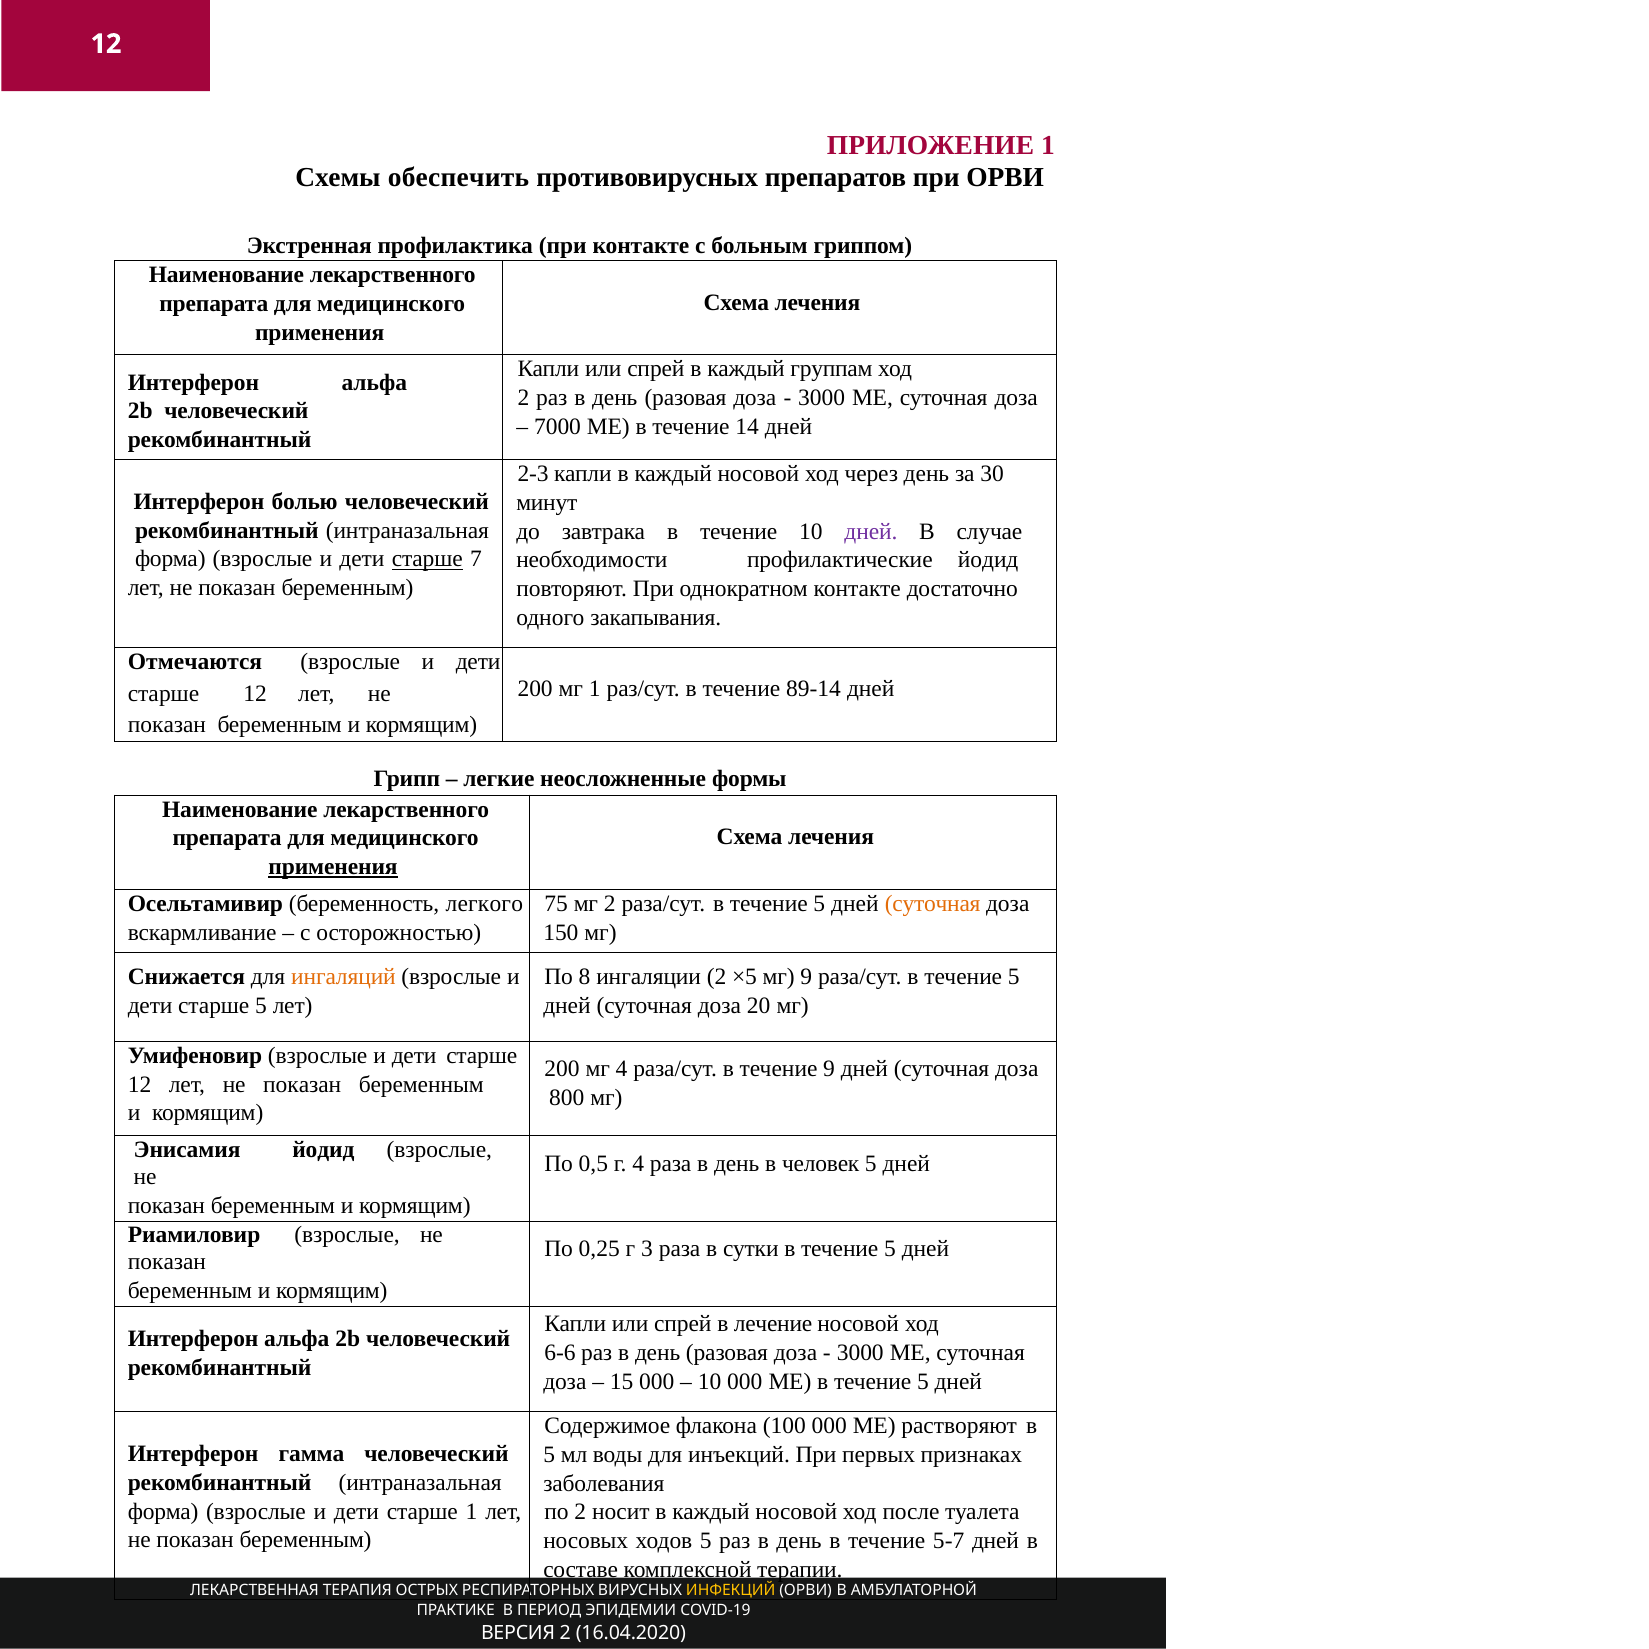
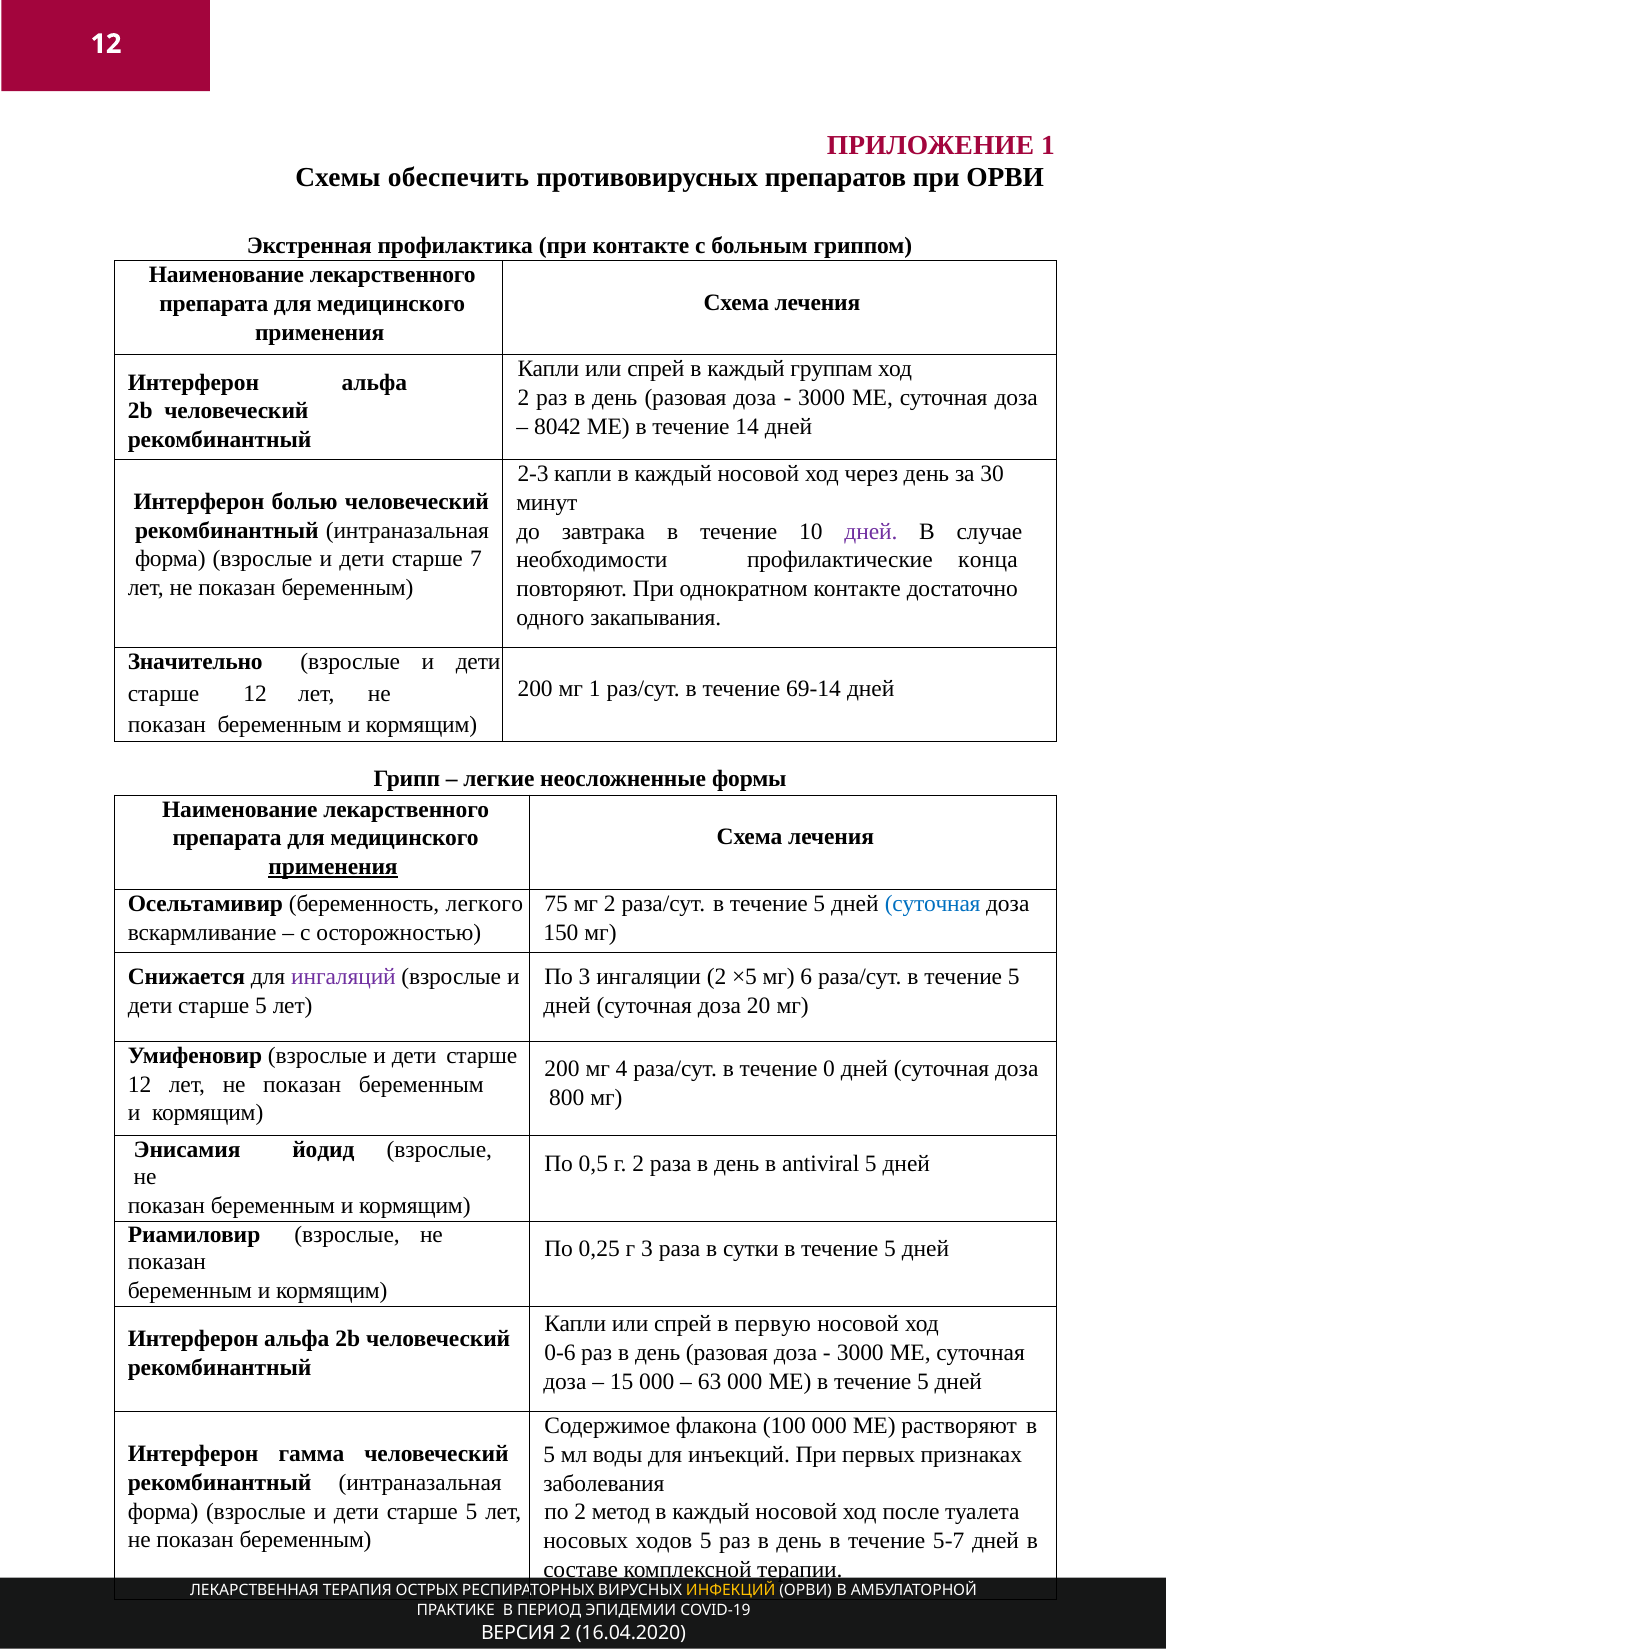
7000: 7000 -> 8042 (558, 427)
старше underline: present -> none (427, 559)
профилактические йодид: йодид -> конца (988, 560)
Отмечаются: Отмечаются -> Значительно (195, 661)
89-14: 89-14 -> 69-14 (813, 689)
суточная colour: orange -> blue (933, 904)
ингаляций colour: orange -> purple (343, 977)
По 8: 8 -> 3 (585, 977)
мг 9: 9 -> 6 (806, 977)
течение 9: 9 -> 0 (829, 1069)
г 4: 4 -> 2 (638, 1163)
человек: человек -> antiviral (821, 1163)
лечение: лечение -> первую (773, 1324)
6-6: 6-6 -> 0-6 (560, 1353)
10: 10 -> 63 (710, 1381)
1: 1 -> 5 (472, 1511)
носит: носит -> метод (621, 1512)
